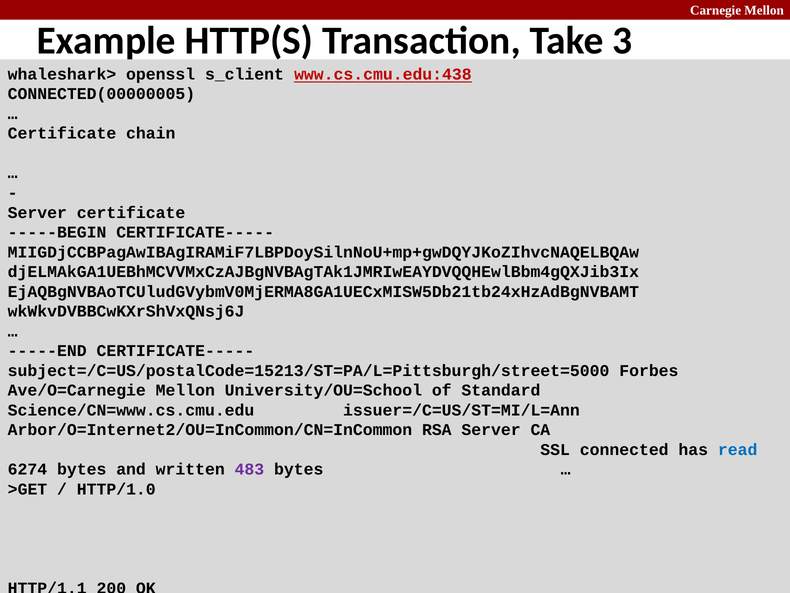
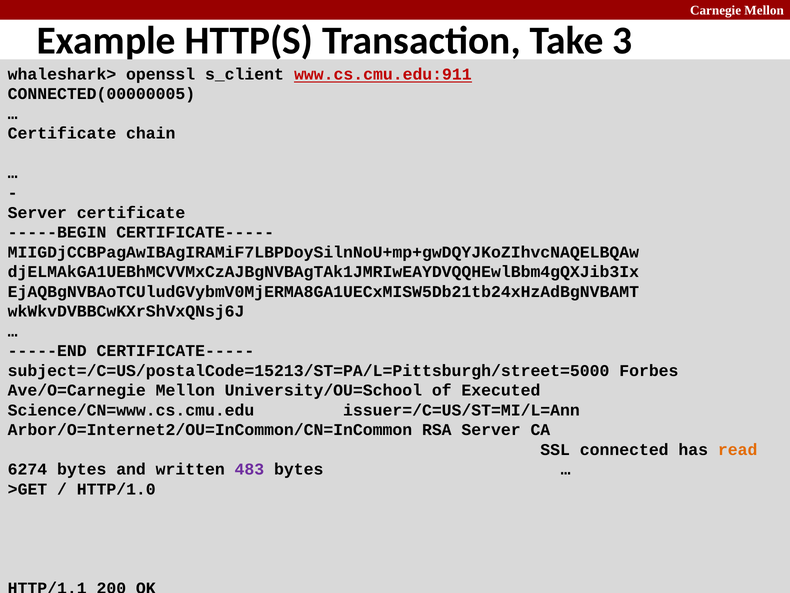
www.cs.cmu.edu:438: www.cs.cmu.edu:438 -> www.cs.cmu.edu:911 (383, 74)
Standard: Standard -> Executed (501, 390)
read colour: blue -> orange (738, 449)
